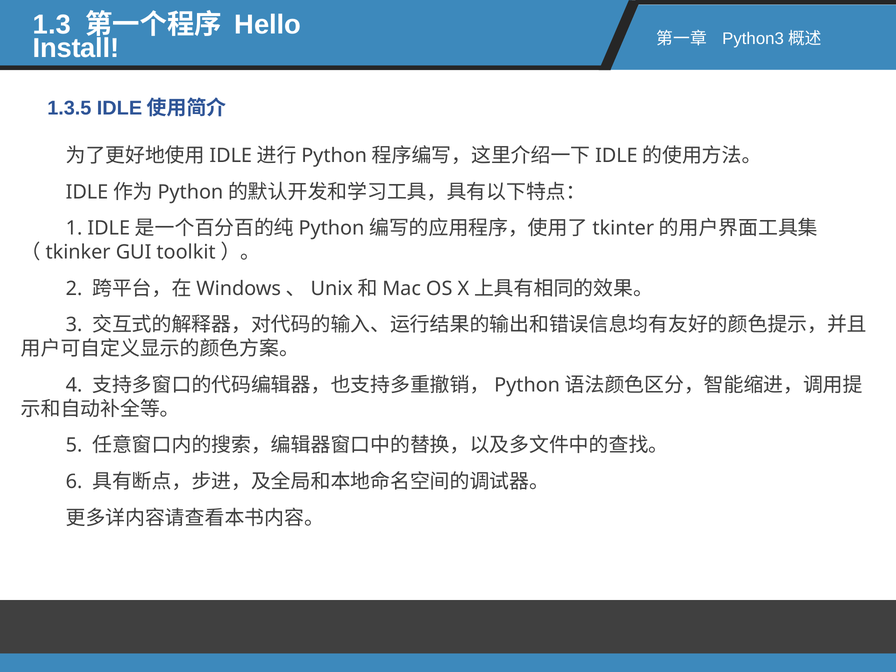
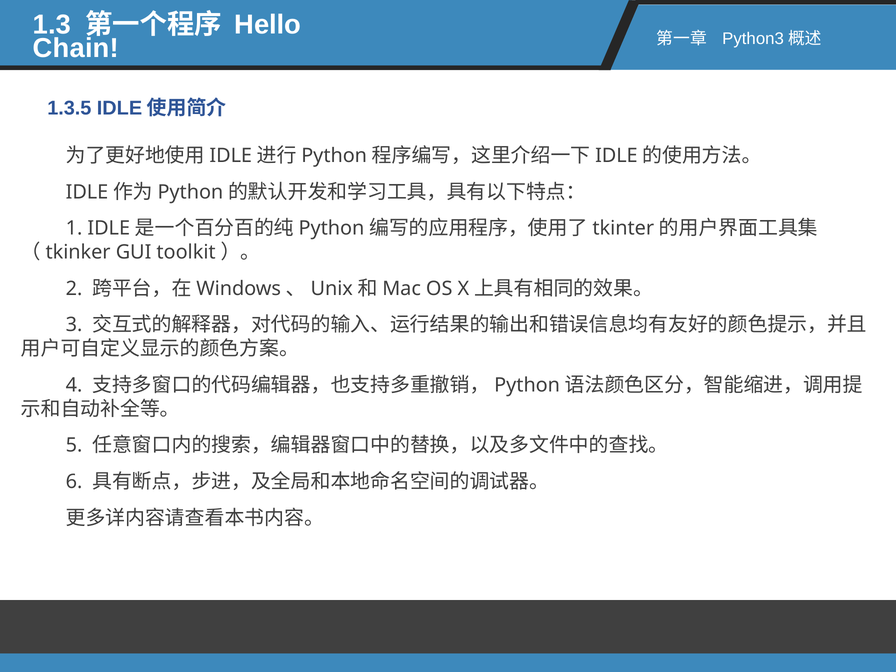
Install: Install -> Chain (76, 48)
